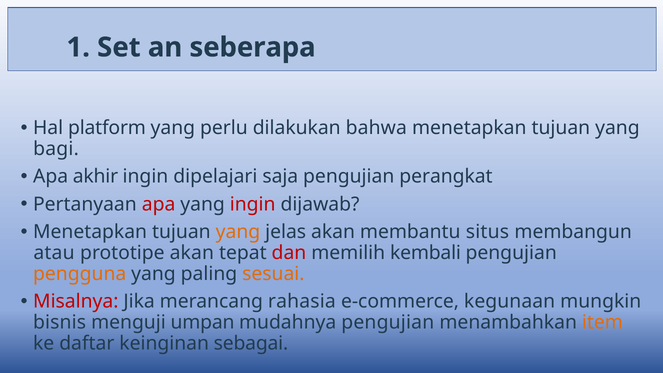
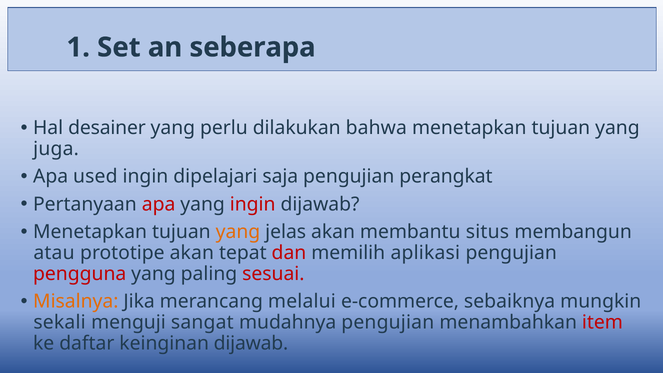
platform: platform -> desainer (107, 128)
bagi: bagi -> juga (56, 149)
akhir: akhir -> used (95, 177)
kembali: kembali -> aplikasi (425, 253)
pengguna colour: orange -> red (80, 274)
sesuai colour: orange -> red (273, 274)
Misalnya colour: red -> orange (76, 302)
rahasia: rahasia -> melalui (302, 302)
kegunaan: kegunaan -> sebaiknya (510, 302)
bisnis: bisnis -> sekali (60, 322)
umpan: umpan -> sangat (202, 322)
item colour: orange -> red (602, 322)
keinginan sebagai: sebagai -> dijawab (251, 343)
